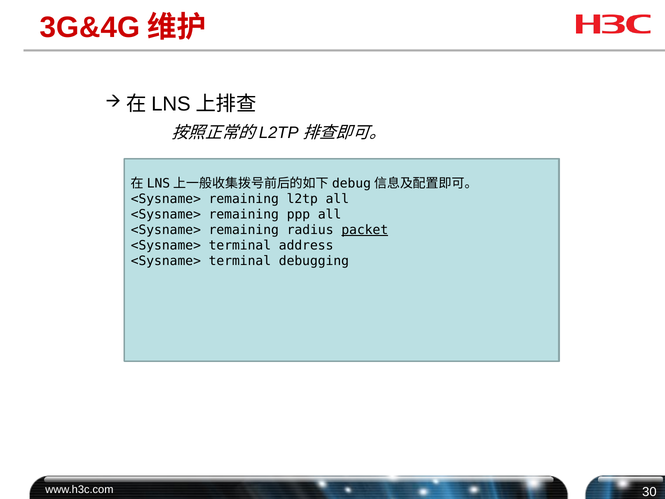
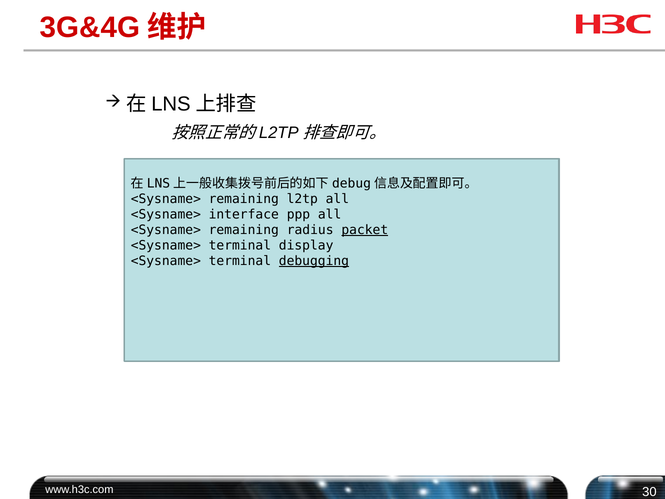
remaining: remaining -> interface (244, 214)
address: address -> display (306, 245)
debugging underline: none -> present (314, 261)
